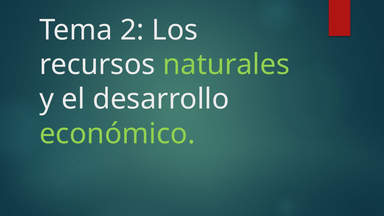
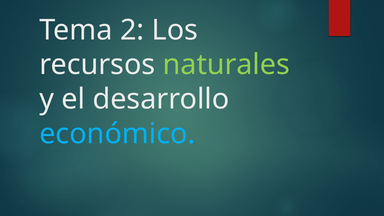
económico colour: light green -> light blue (117, 134)
